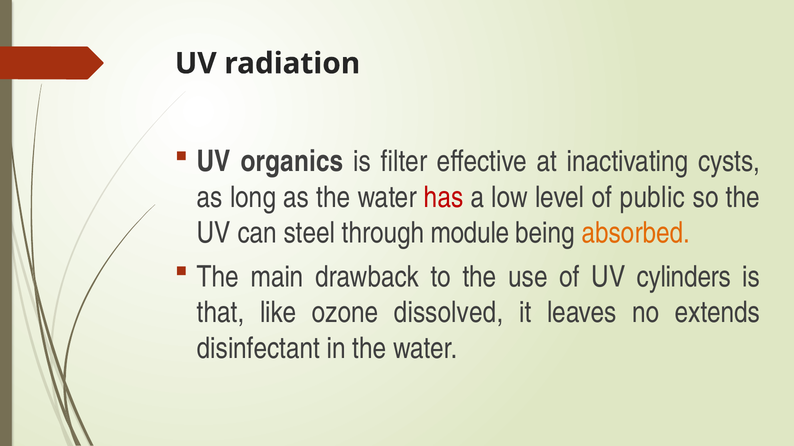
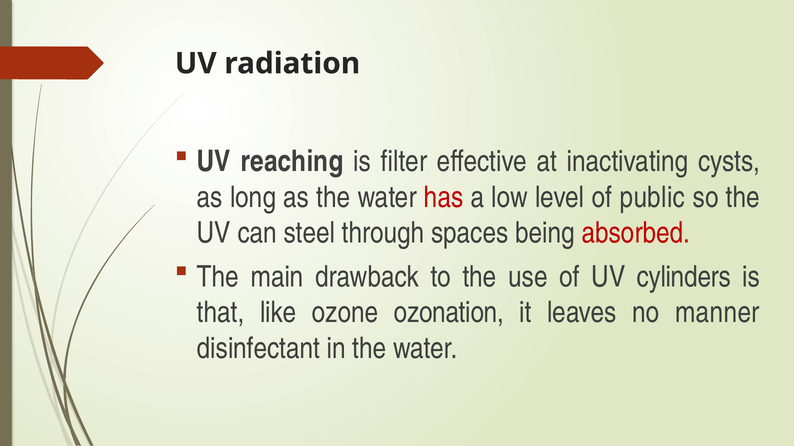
organics: organics -> reaching (292, 162)
module: module -> spaces (470, 233)
absorbed colour: orange -> red (636, 233)
dissolved: dissolved -> ozonation (449, 313)
extends: extends -> manner (717, 313)
